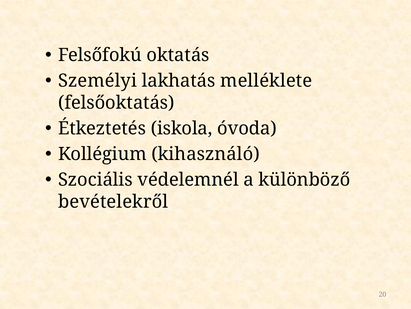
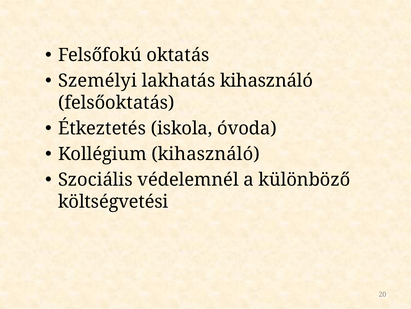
lakhatás melléklete: melléklete -> kihasználó (266, 81)
bevételekről: bevételekről -> költségvetési (113, 201)
